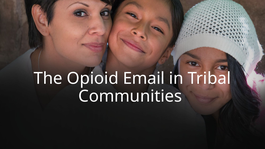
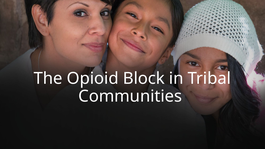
Email: Email -> Block (144, 78)
